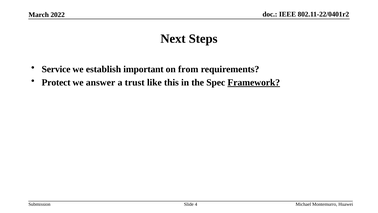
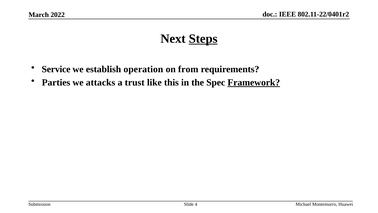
Steps underline: none -> present (203, 39)
important: important -> operation (143, 69)
Protect: Protect -> Parties (56, 82)
answer: answer -> attacks (101, 82)
